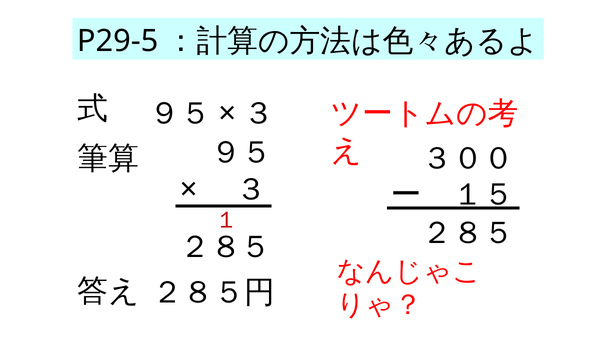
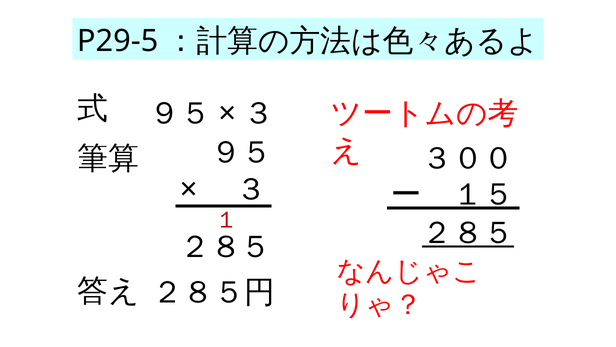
２８５ underline: none -> present (468, 233)
